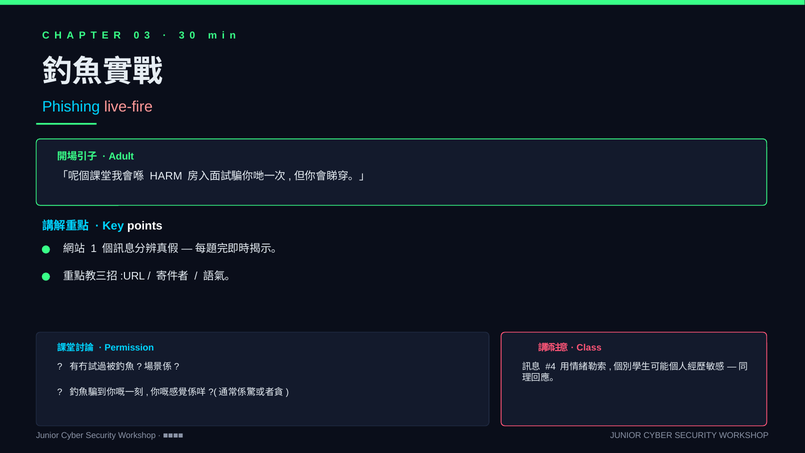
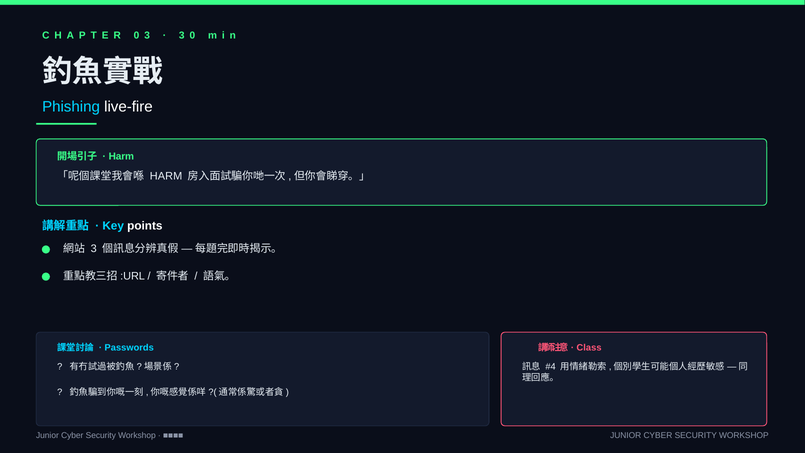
live-fire colour: pink -> white (128, 107)
Adult: Adult -> Harm (121, 156)
1: 1 -> 3 (94, 249)
Permission: Permission -> Passwords (129, 348)
